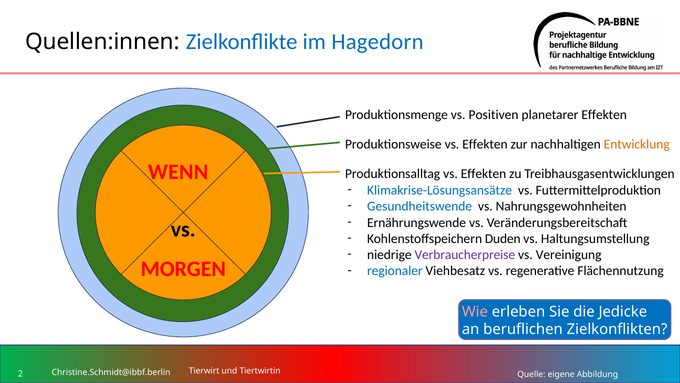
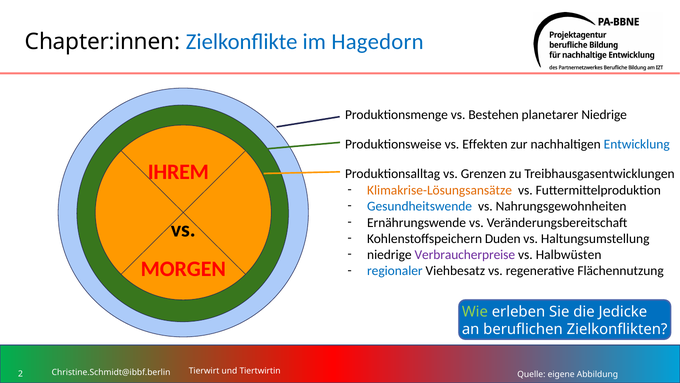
Quellen:innen: Quellen:innen -> Chapter:innen (103, 42)
Positiven: Positiven -> Bestehen (494, 115)
planetarer Effekten: Effekten -> Niedrige (604, 115)
Entwicklung colour: orange -> blue (637, 144)
WENN: WENN -> IHREM (178, 172)
Produktionsalltag vs Effekten: Effekten -> Grenzen (484, 174)
Klimakrise-Lösungsansätze colour: blue -> orange (440, 190)
Vereinigung: Vereinigung -> Halbwüsten (569, 255)
Wie colour: pink -> light green (475, 311)
